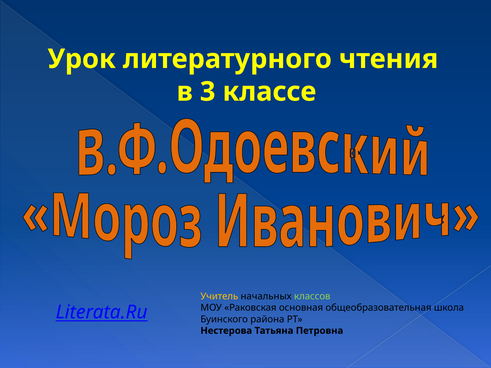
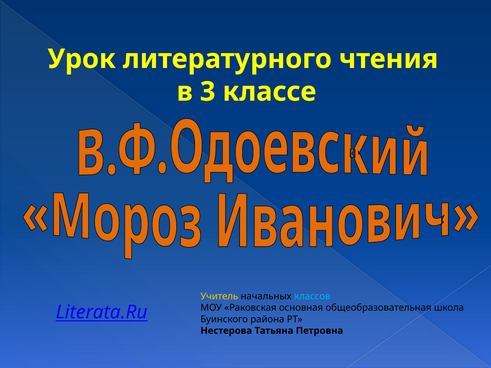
классов colour: light green -> light blue (312, 296)
